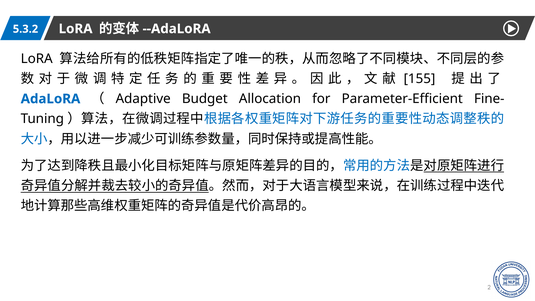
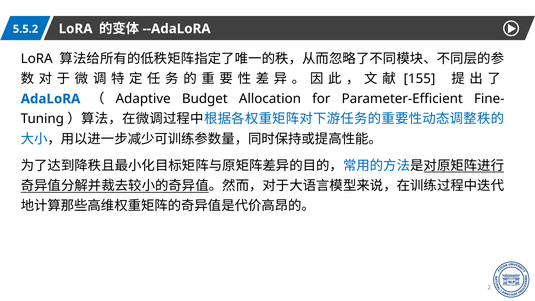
5.3.2: 5.3.2 -> 5.5.2 (25, 29)
